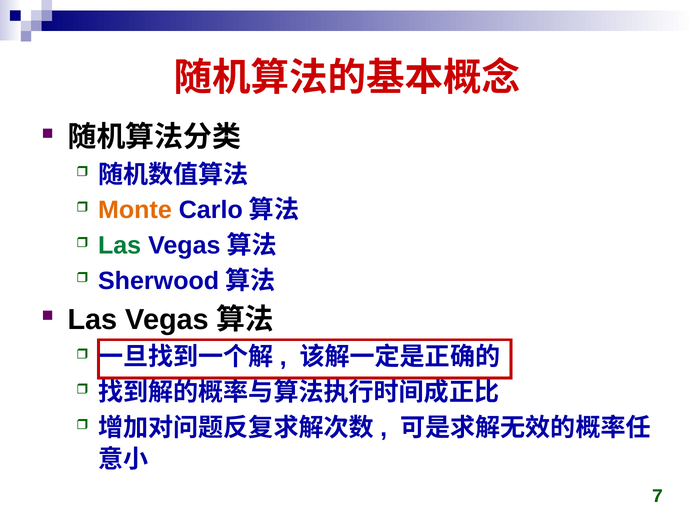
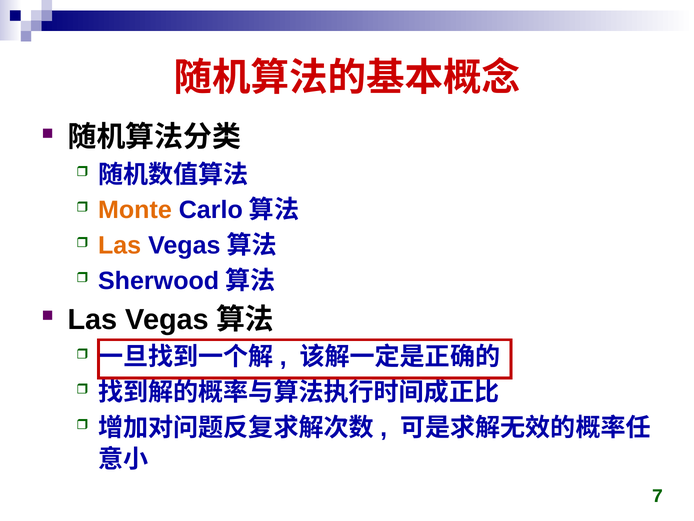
Las colour: green -> orange (120, 245)
